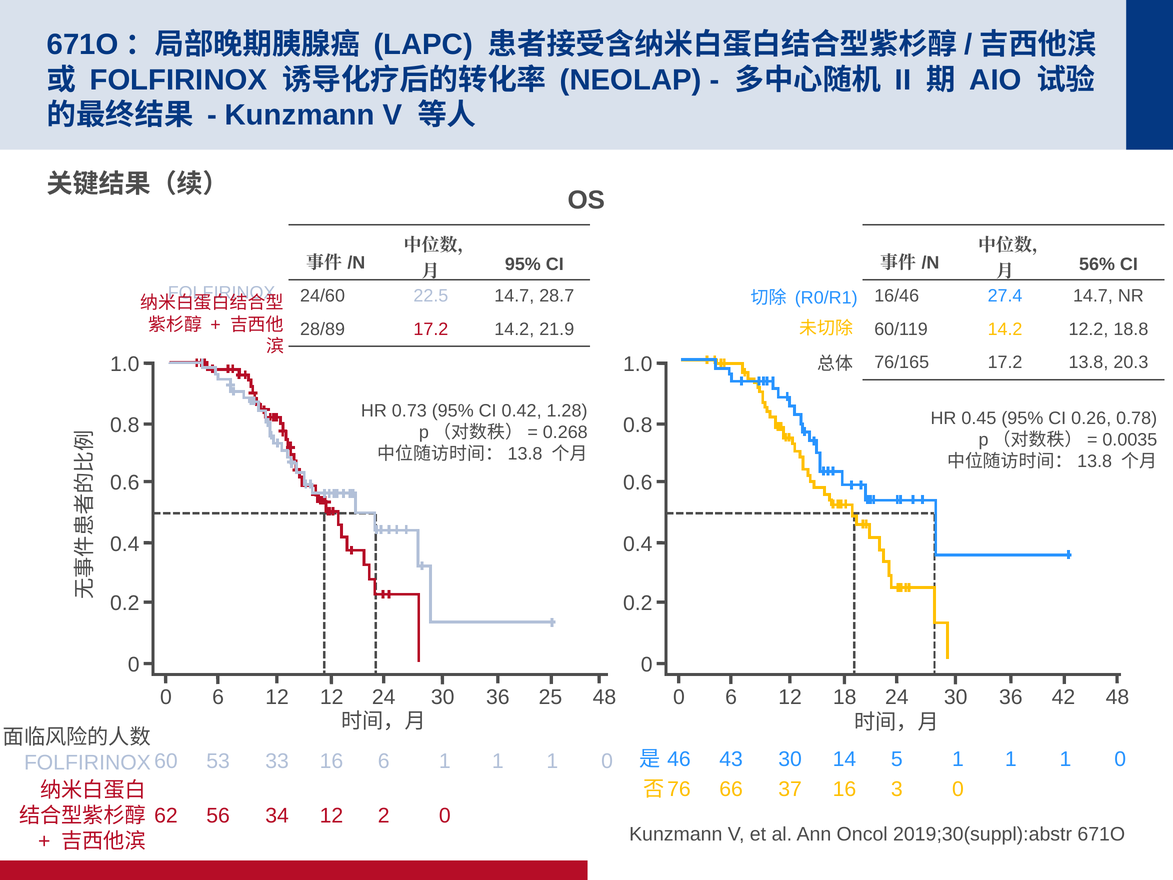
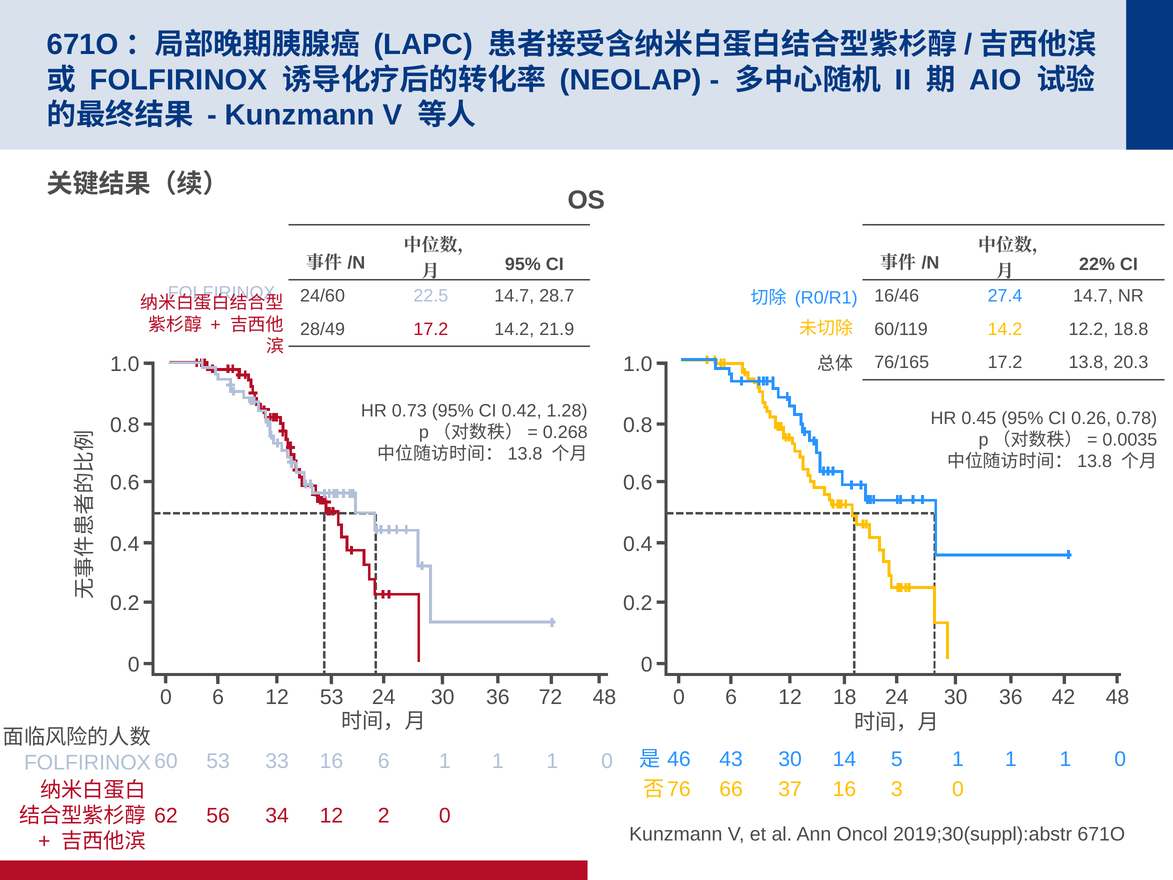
56%: 56% -> 22% (1097, 264)
28/89: 28/89 -> 28/49 (323, 329)
12: 12 -> 53 (332, 697)
25: 25 -> 72 (550, 697)
